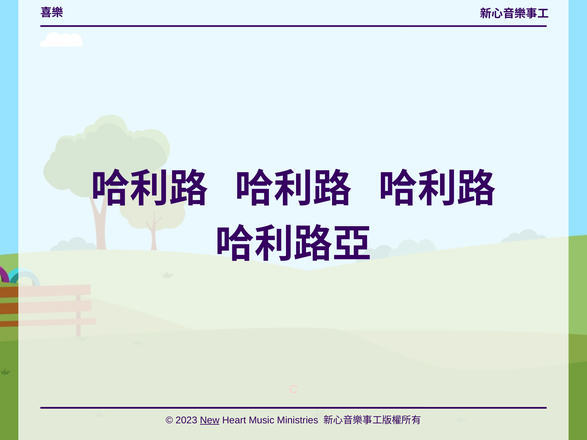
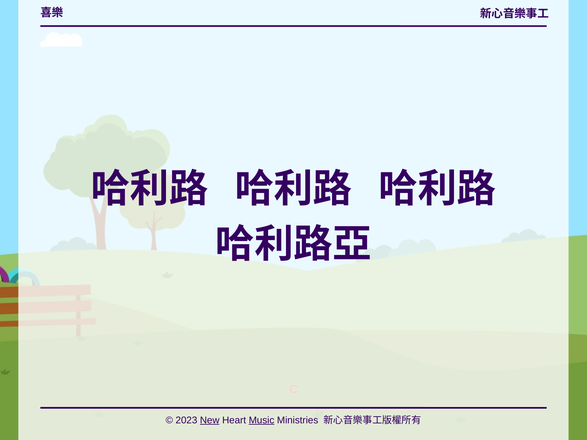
Music underline: none -> present (262, 420)
